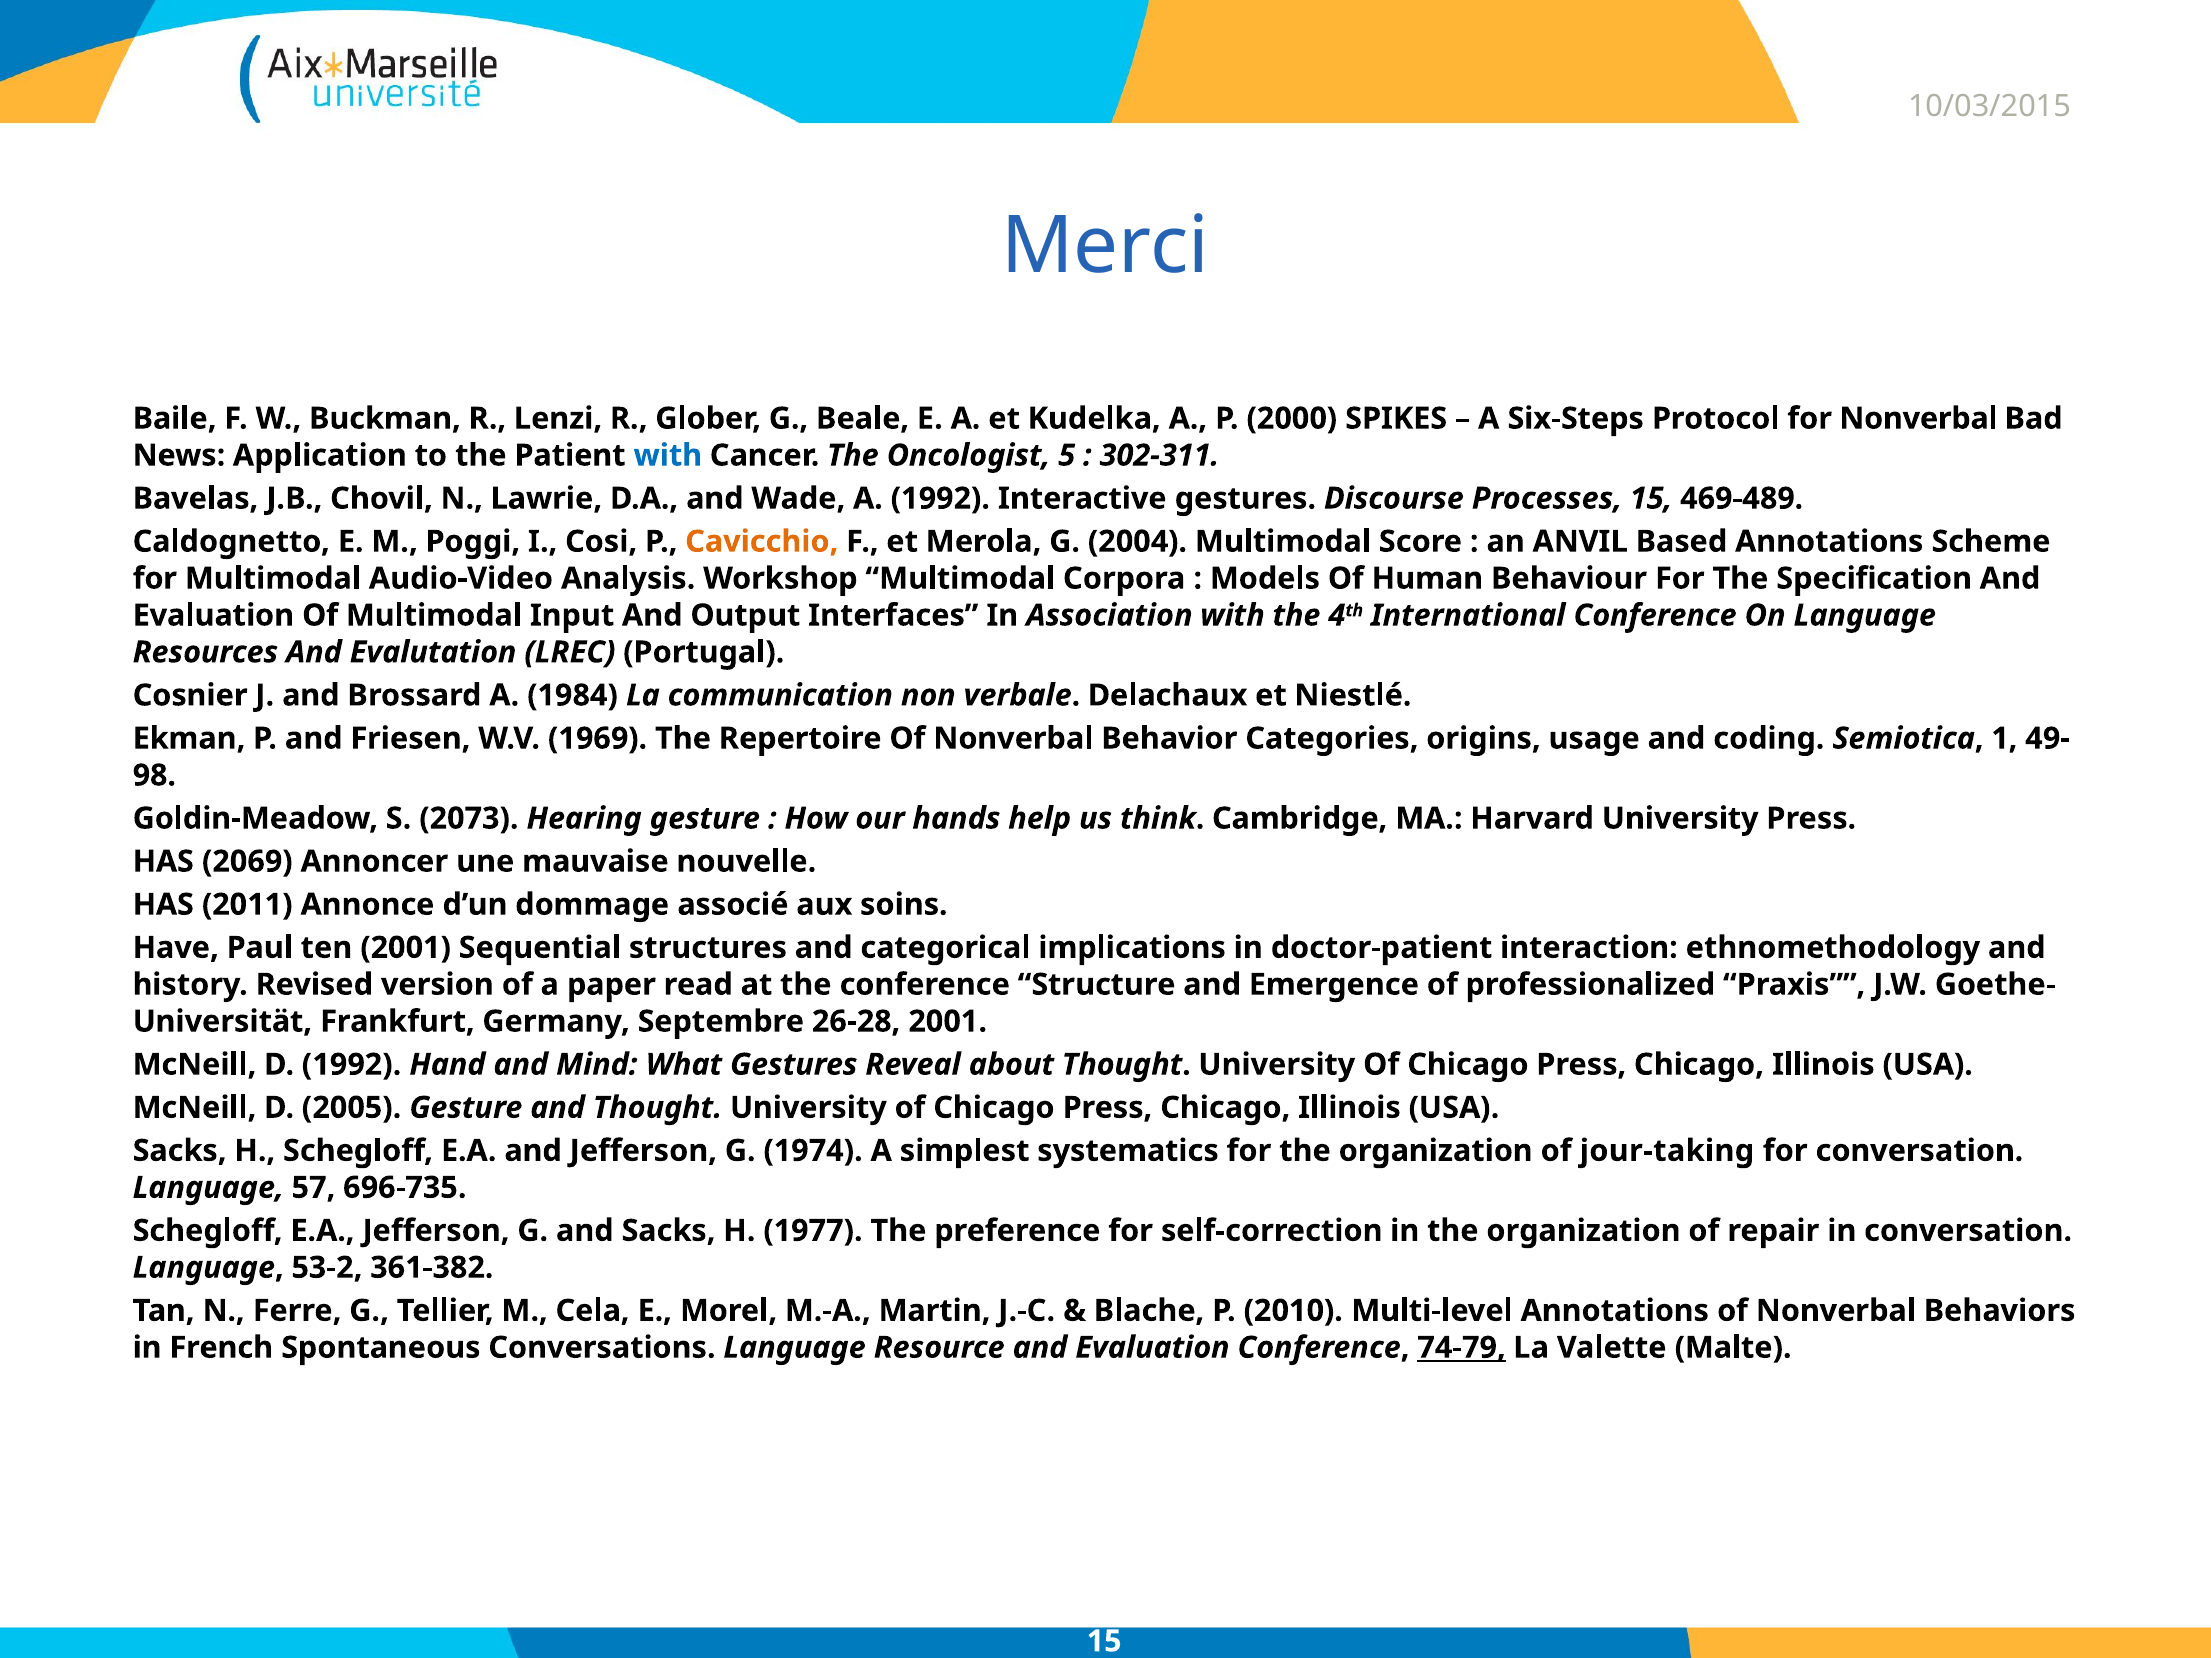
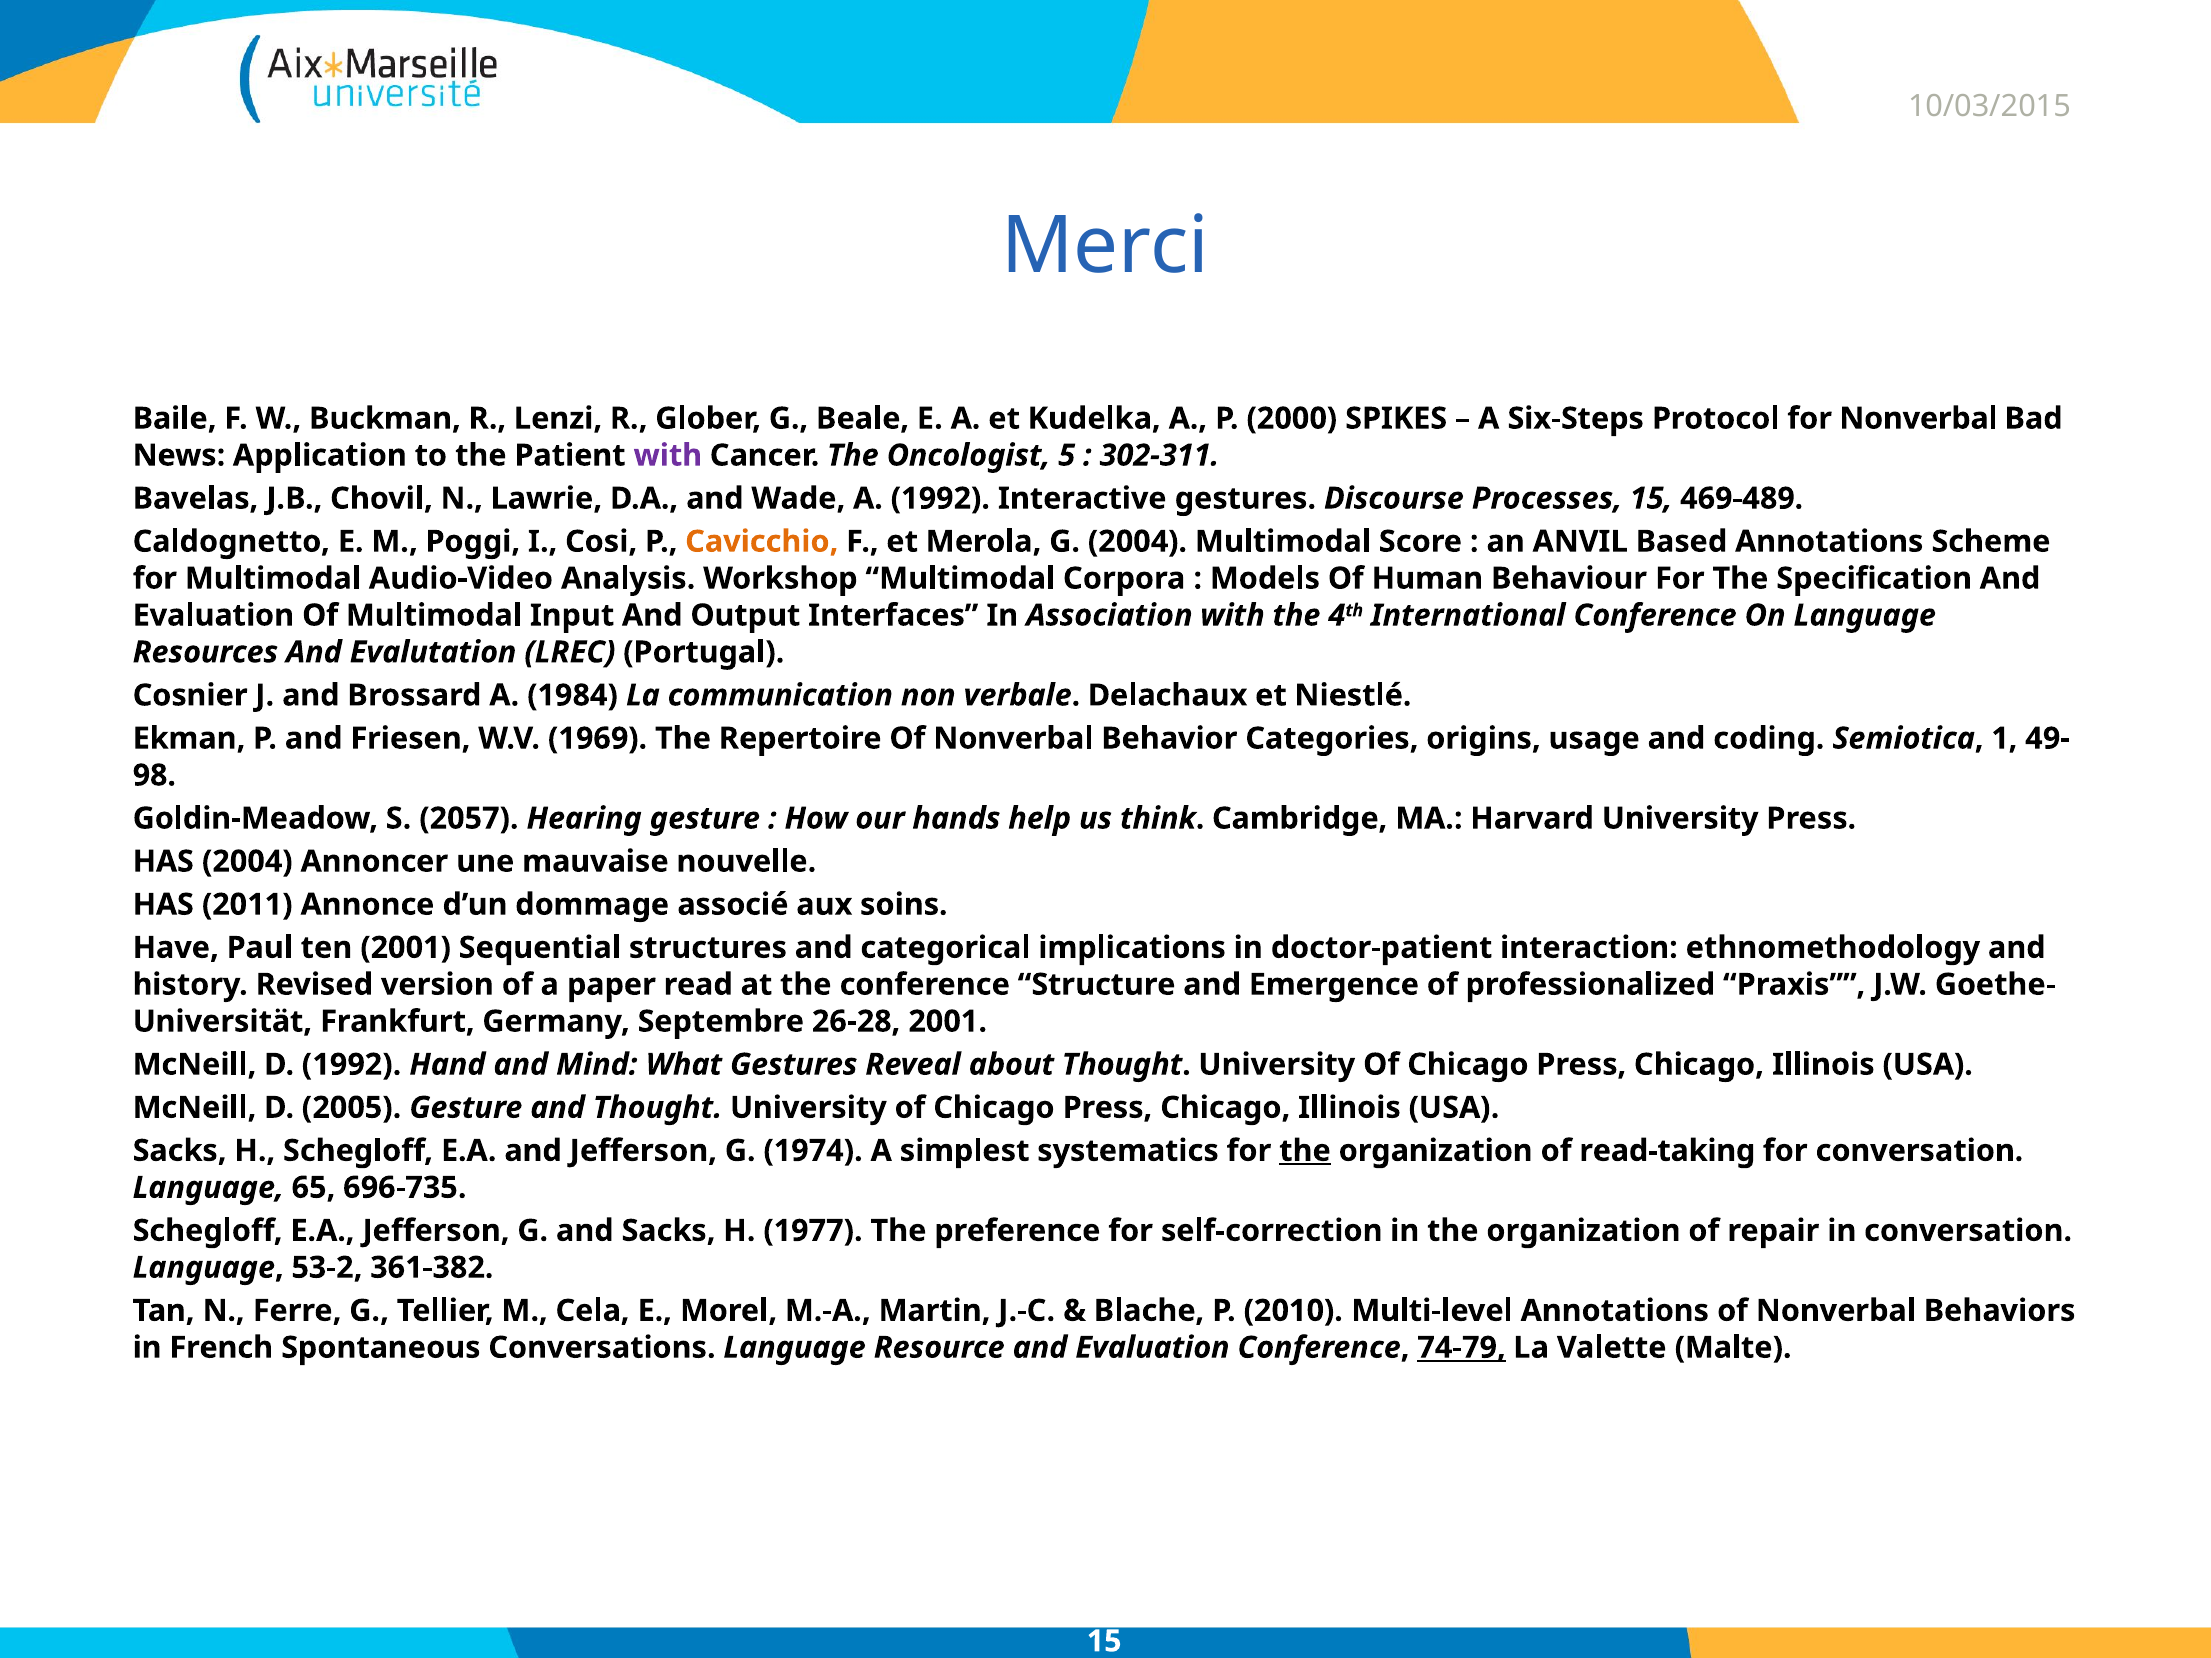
with colour: blue -> purple (668, 455)
2073: 2073 -> 2057 (469, 819)
HAS 2069: 2069 -> 2004 (247, 862)
the underline: none -> present (1305, 1151)
jour-taking: jour-taking -> read-taking (1667, 1151)
57: 57 -> 65 (313, 1188)
